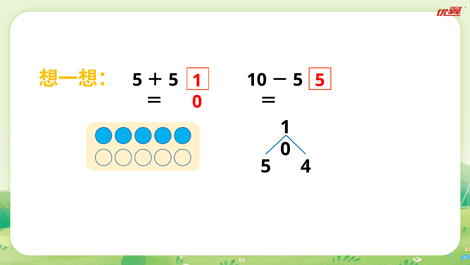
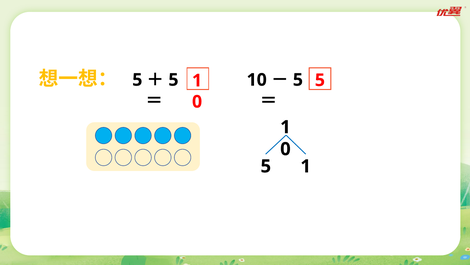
4: 4 -> 1 (306, 166)
